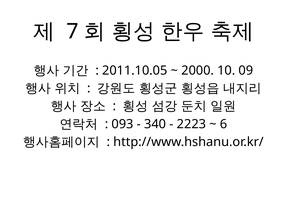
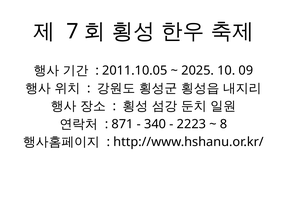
2000: 2000 -> 2025 (198, 71)
093: 093 -> 871 (122, 124)
6: 6 -> 8 (224, 124)
